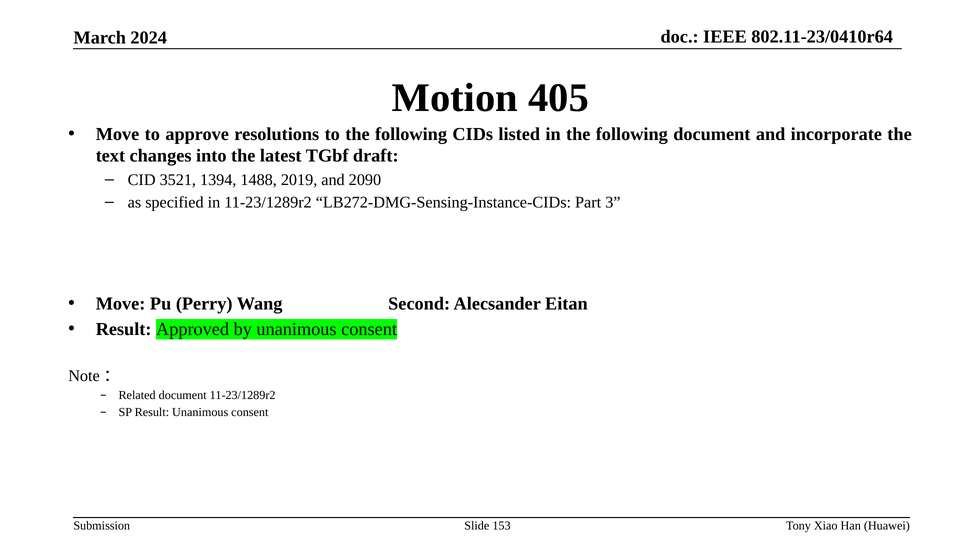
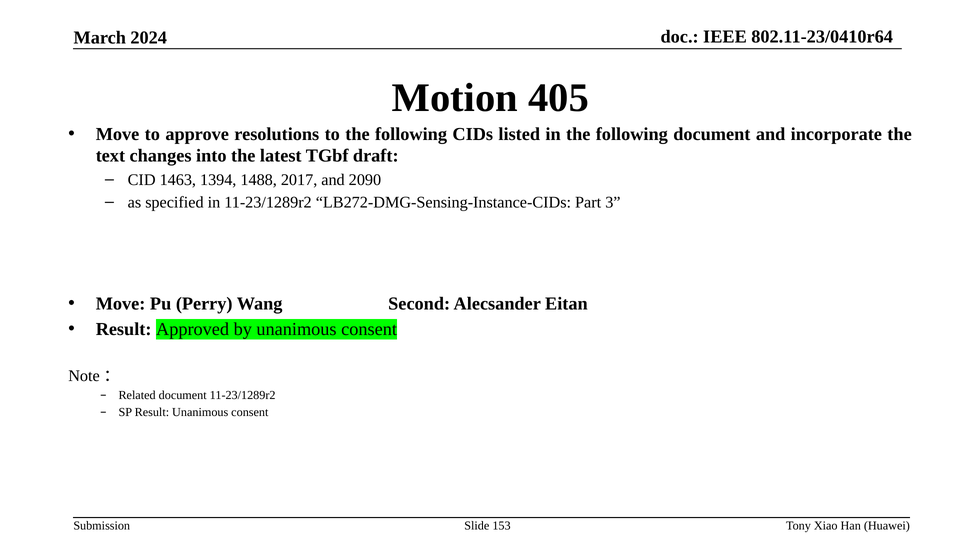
3521: 3521 -> 1463 (178, 180)
2019: 2019 -> 2017 (299, 180)
